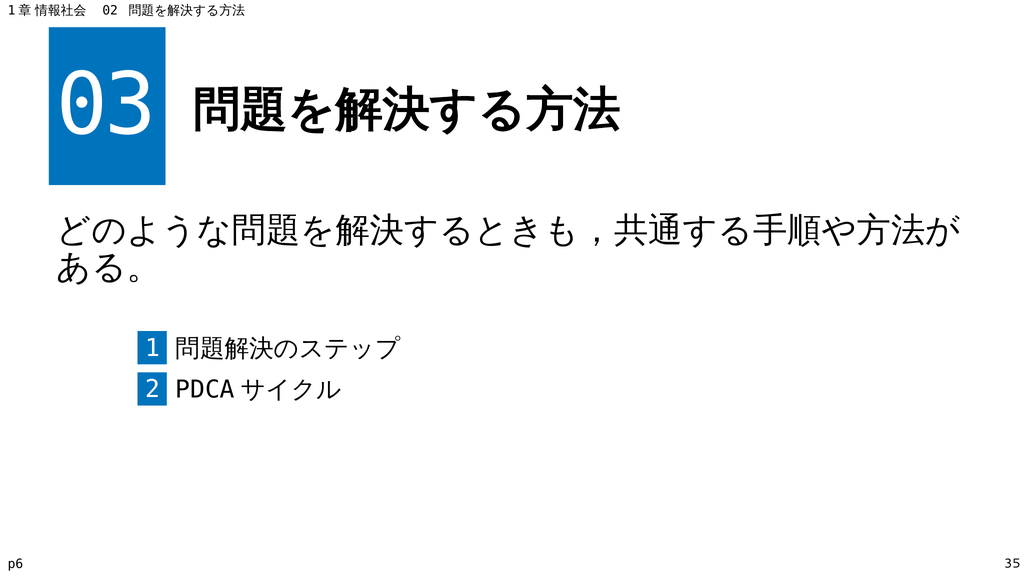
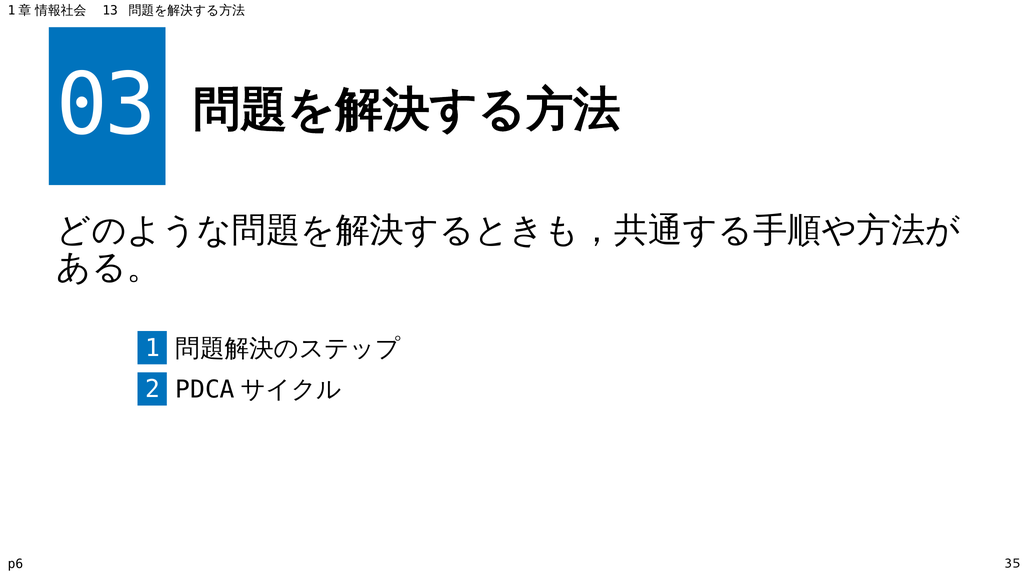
02: 02 -> 13 (110, 11)
